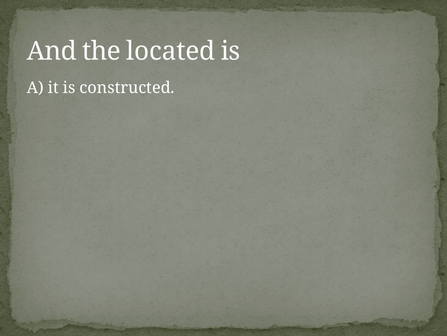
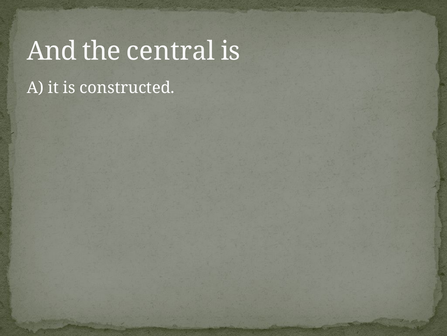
located: located -> central (171, 51)
